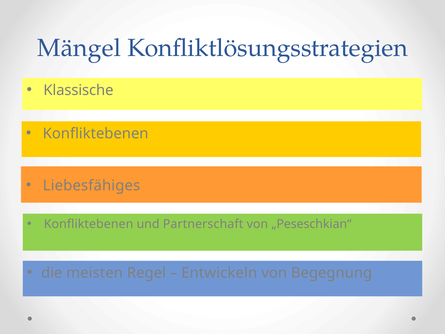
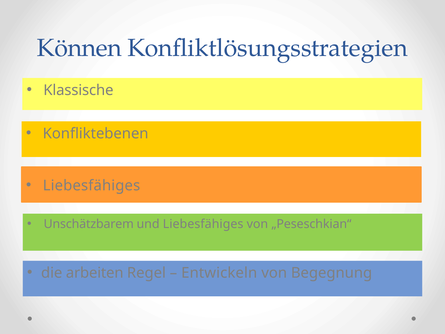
Mängel: Mängel -> Können (79, 48)
Konfliktebenen: Konfliktebenen -> Unschätzbarem (89, 224)
und Partnerschaft: Partnerschaft -> Liebesfähiges (203, 224)
meisten: meisten -> arbeiten (95, 273)
